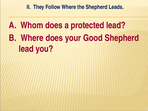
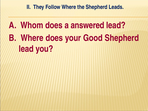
protected: protected -> answered (87, 25)
